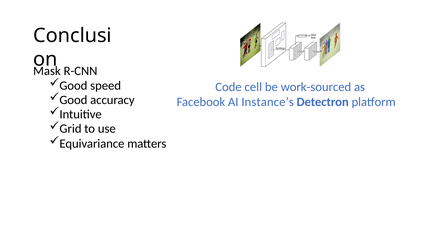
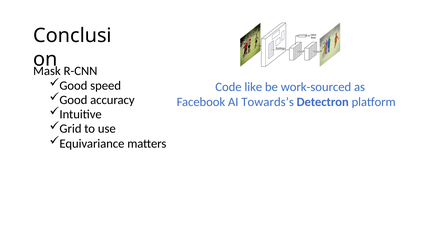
cell: cell -> like (253, 87)
Instance’s: Instance’s -> Towards’s (268, 102)
